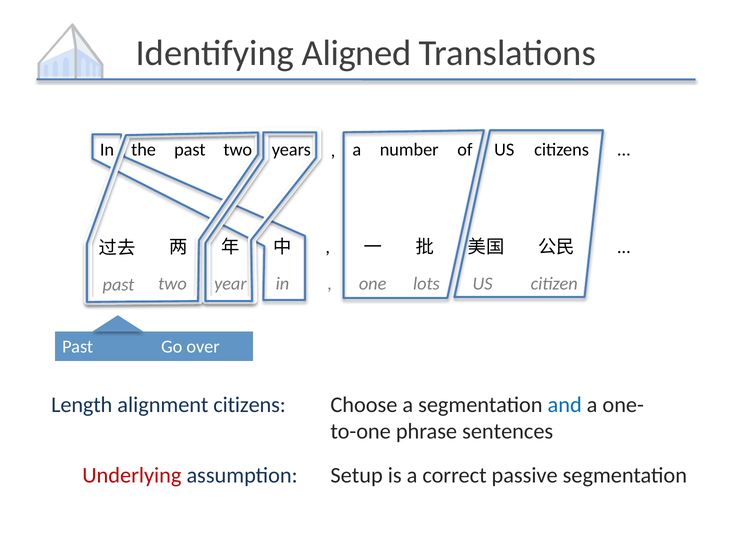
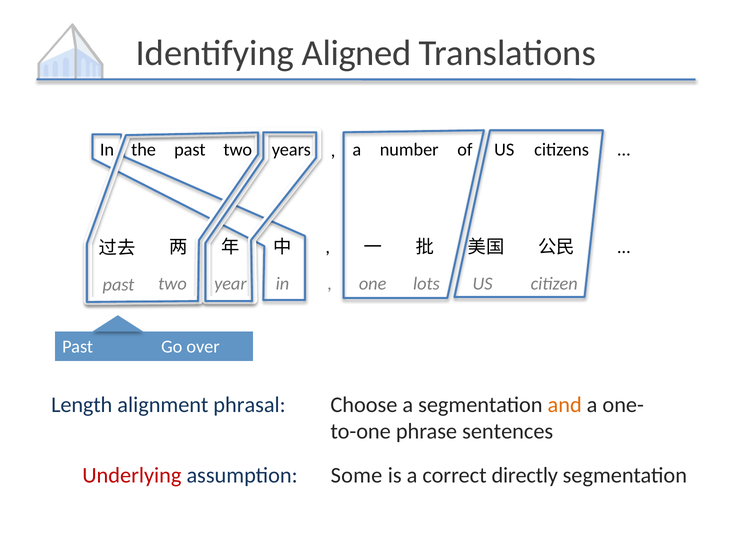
alignment citizens: citizens -> phrasal (250, 405)
and colour: blue -> orange (565, 405)
Setup: Setup -> Some (357, 475)
passive: passive -> directly (525, 475)
